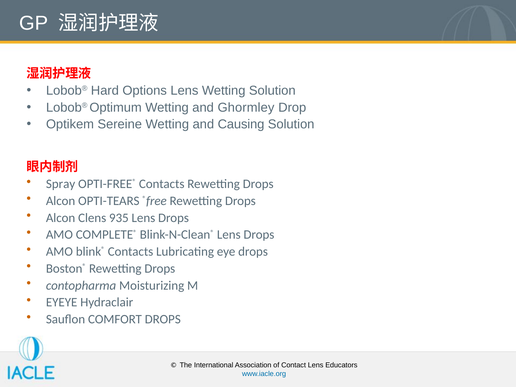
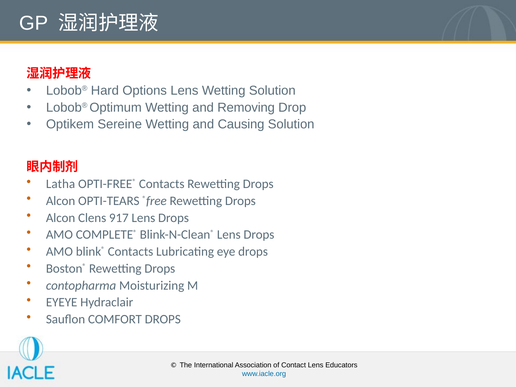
Ghormley: Ghormley -> Removing (246, 107)
Spray: Spray -> Latha (61, 184)
935: 935 -> 917 (119, 218)
